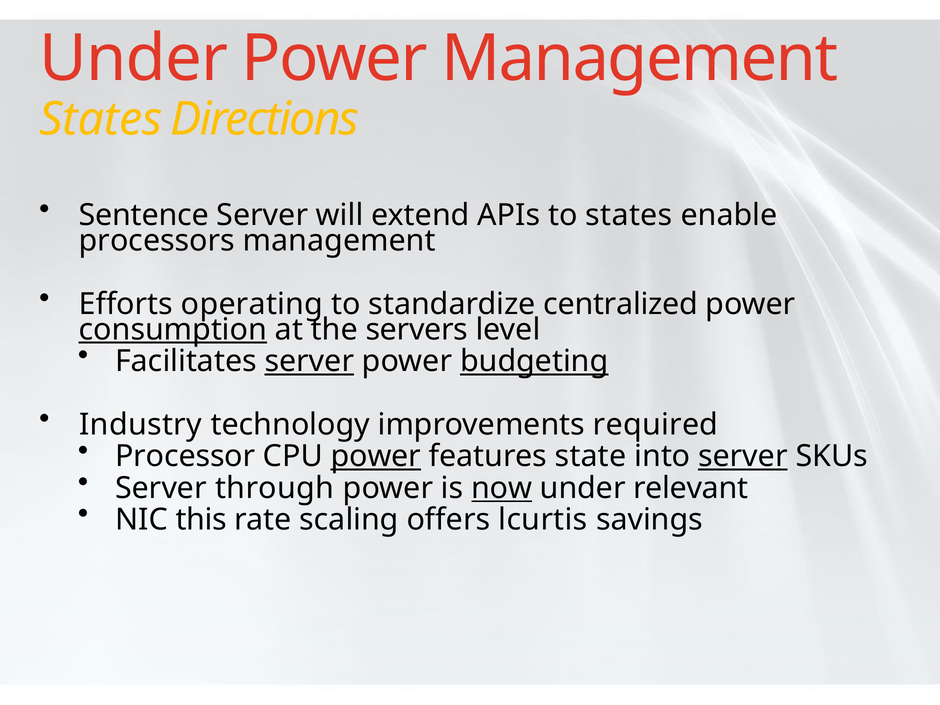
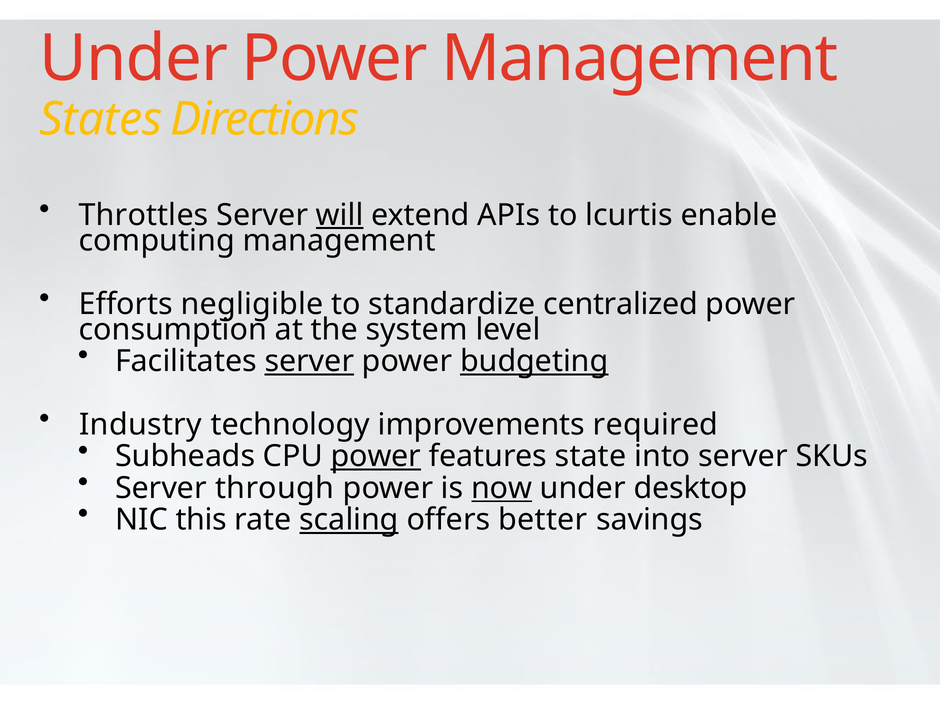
Sentence: Sentence -> Throttles (144, 215)
will underline: none -> present (340, 215)
to states: states -> lcurtis (629, 215)
processors: processors -> computing (157, 241)
operating: operating -> negligible (252, 304)
consumption underline: present -> none (173, 330)
servers: servers -> system (417, 330)
Processor: Processor -> Subheads (185, 456)
server underline: present -> none (743, 456)
relevant: relevant -> desktop (691, 488)
scaling underline: none -> present (349, 520)
lcurtis: lcurtis -> better (543, 520)
